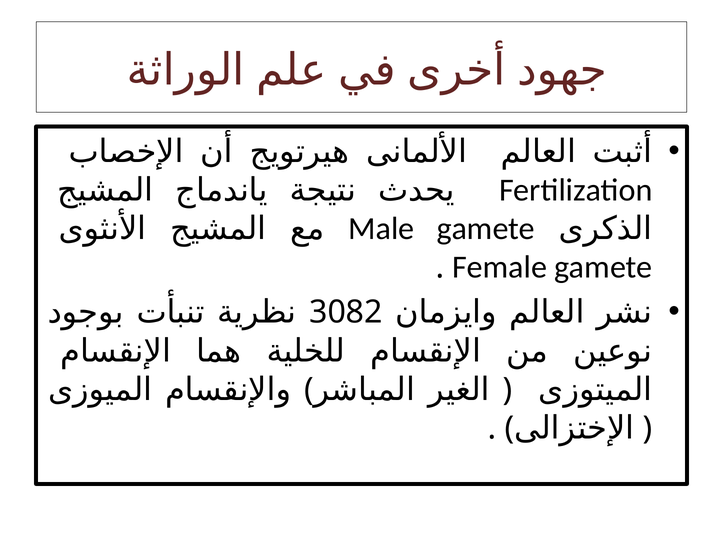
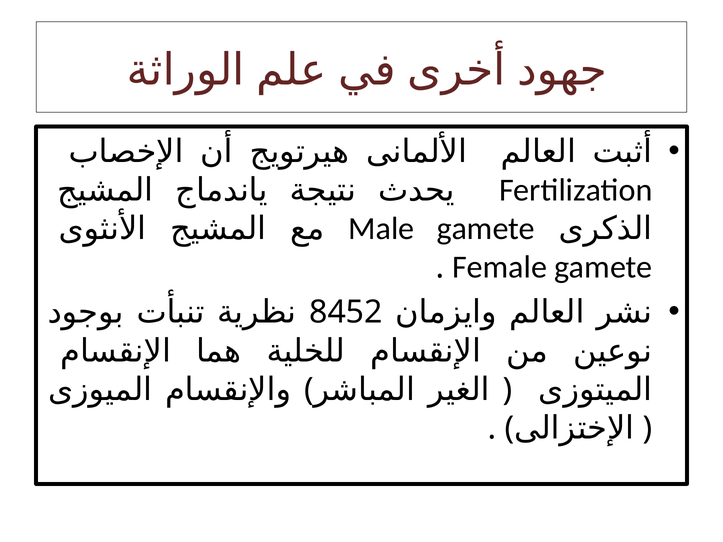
3082: 3082 -> 8452 (346, 313)
